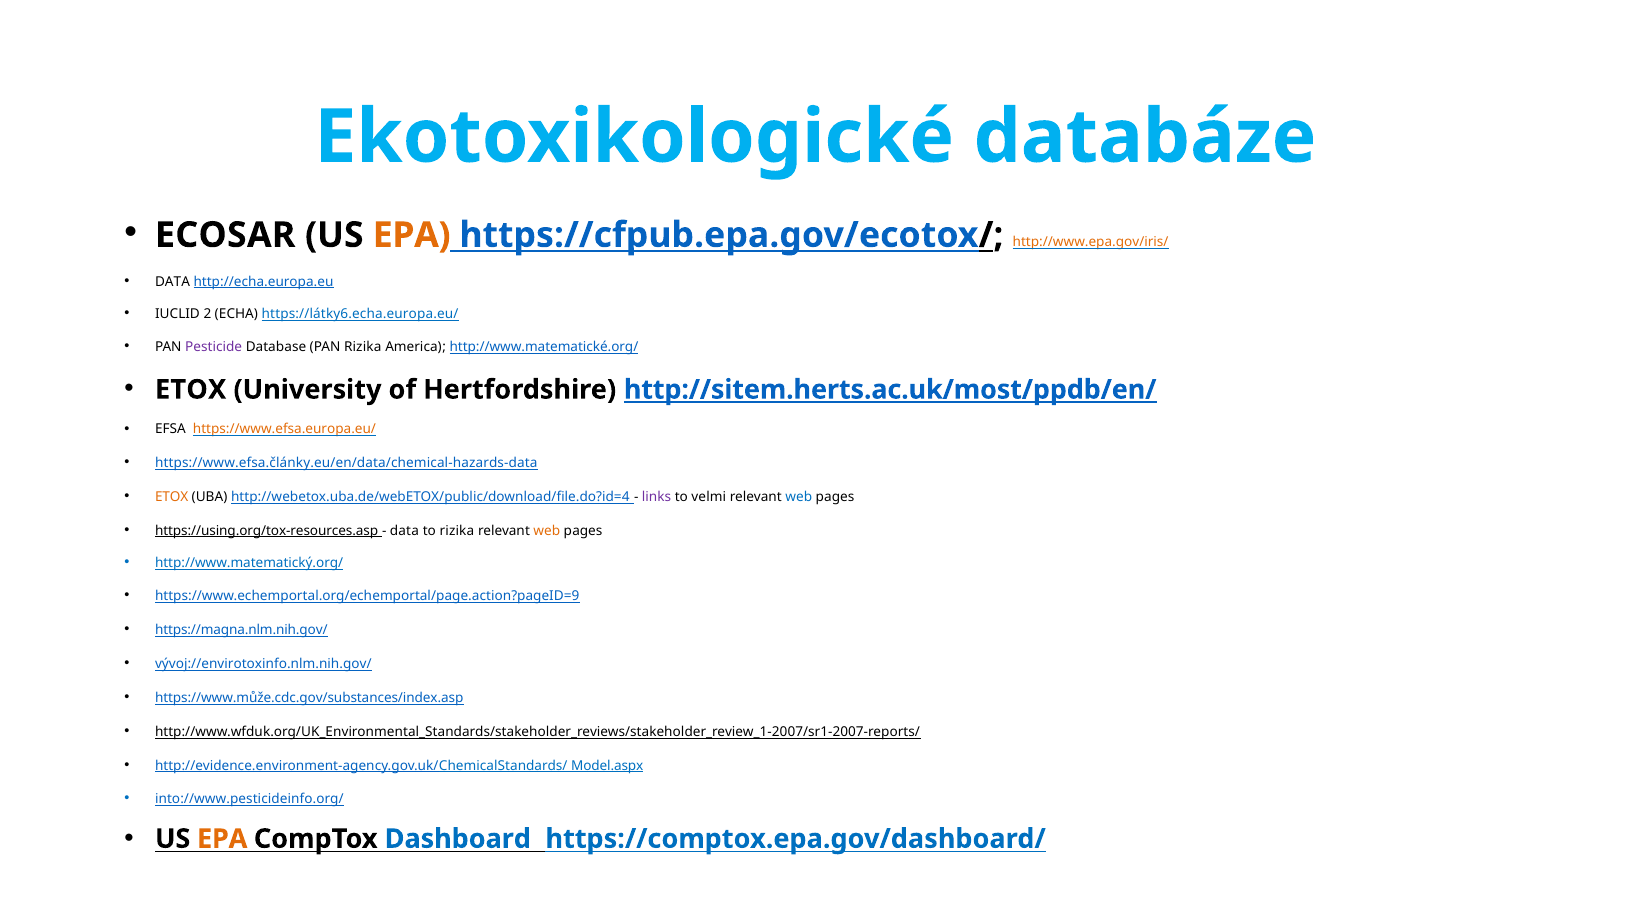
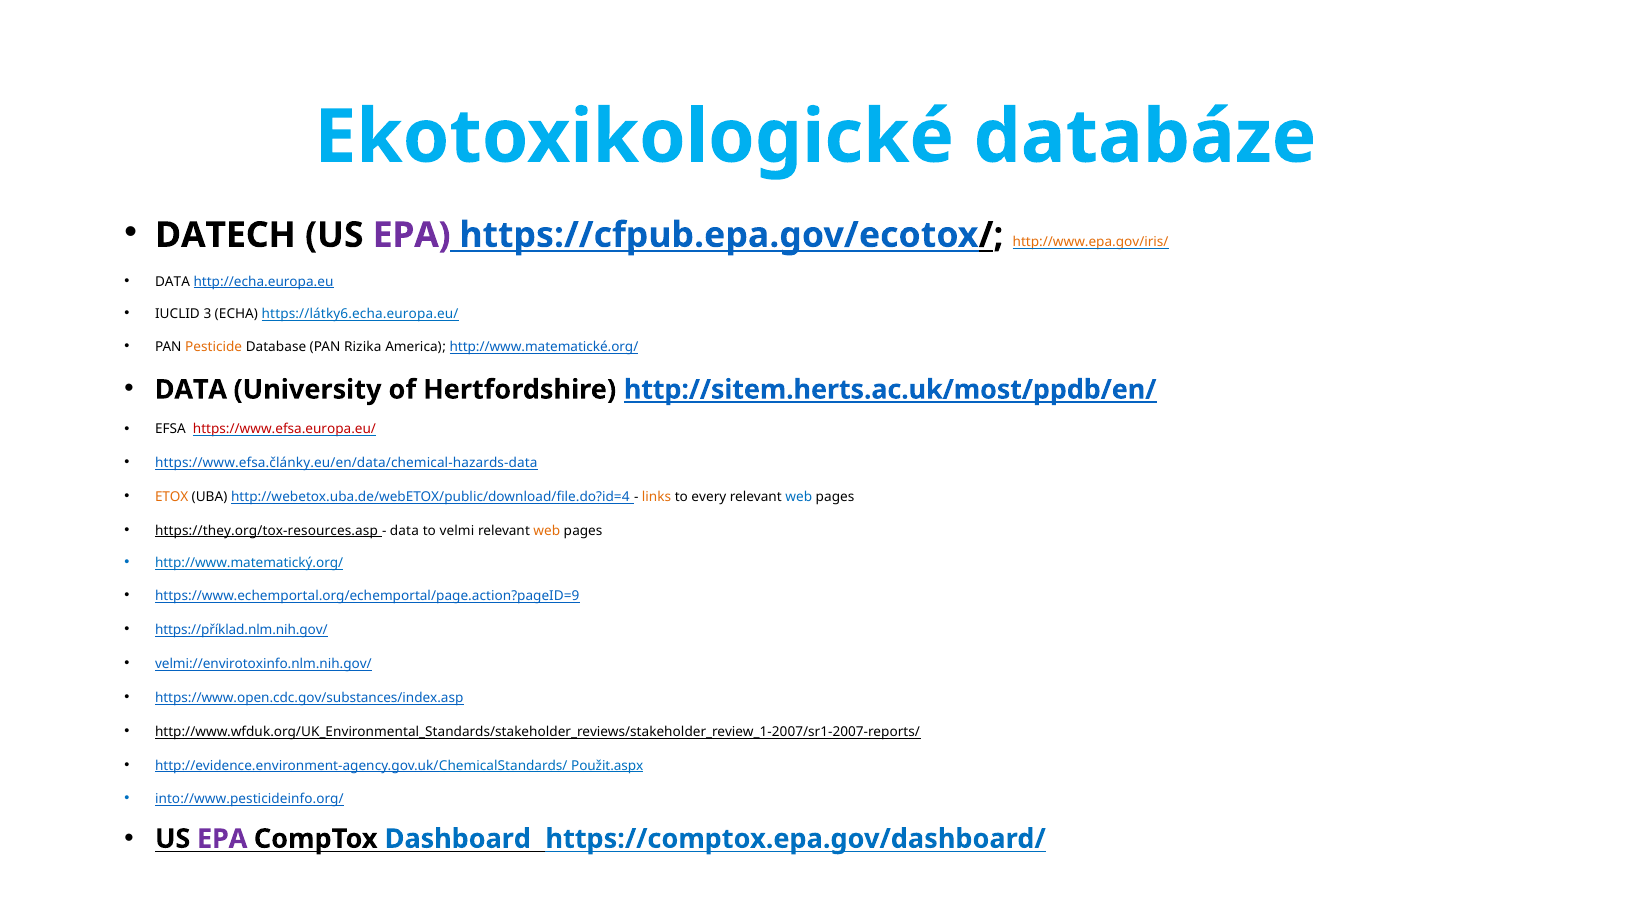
ECOSAR: ECOSAR -> DATECH (225, 235)
EPA colour: orange -> purple (412, 235)
2: 2 -> 3 (207, 314)
Pesticide colour: purple -> orange (214, 347)
ETOX: ETOX -> DATA (191, 390)
https://www.efsa.europa.eu/ colour: orange -> red (284, 429)
links colour: purple -> orange (656, 497)
velmi: velmi -> every (709, 497)
https://using.org/tox-resources.asp: https://using.org/tox-resources.asp -> https://they.org/tox-resources.asp (266, 531)
to rizika: rizika -> velmi (457, 531)
https://magna.nlm.nih.gov/: https://magna.nlm.nih.gov/ -> https://příklad.nlm.nih.gov/ (241, 630)
vývoj://envirotoxinfo.nlm.nih.gov/: vývoj://envirotoxinfo.nlm.nih.gov/ -> velmi://envirotoxinfo.nlm.nih.gov/ (263, 664)
https://www.může.cdc.gov/substances/index.asp: https://www.může.cdc.gov/substances/index.asp -> https://www.open.cdc.gov/substances/index.asp (309, 698)
Model.aspx: Model.aspx -> Použit.aspx (607, 766)
EPA colour: orange -> purple (222, 839)
